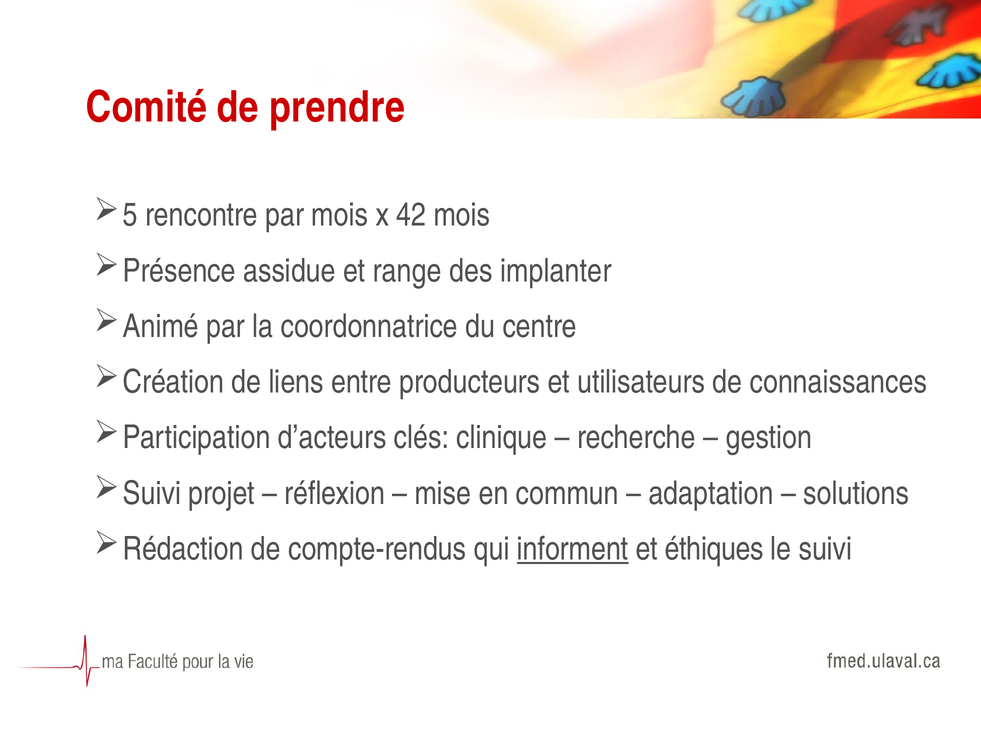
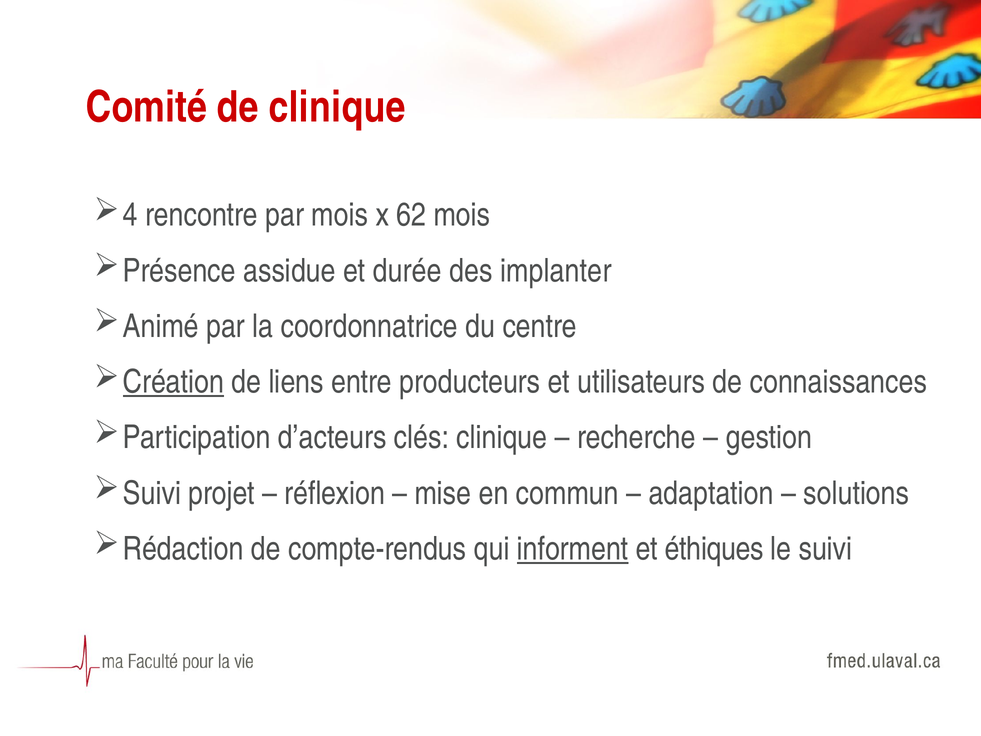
de prendre: prendre -> clinique (337, 107)
5: 5 -> 4 (130, 215)
42: 42 -> 62 (411, 215)
range: range -> durée (407, 271)
Création underline: none -> present (173, 382)
